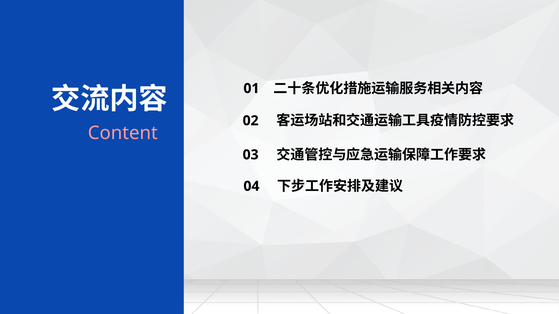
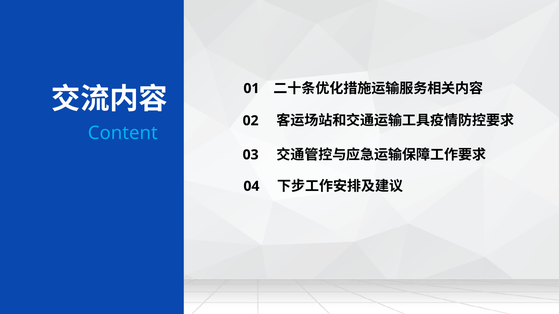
Content colour: pink -> light blue (123, 133)
